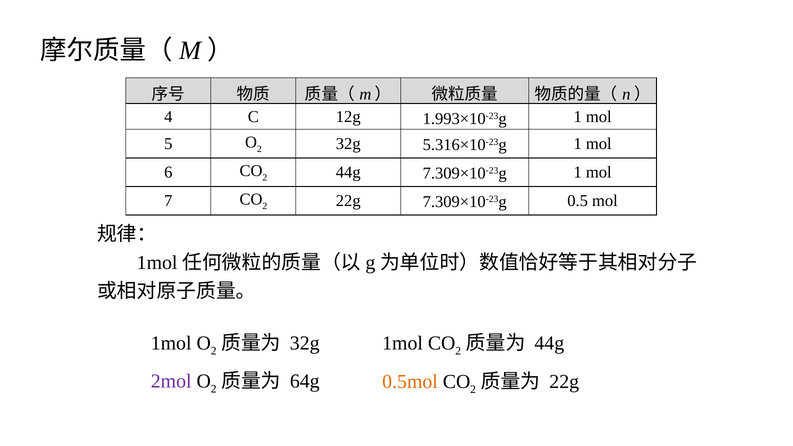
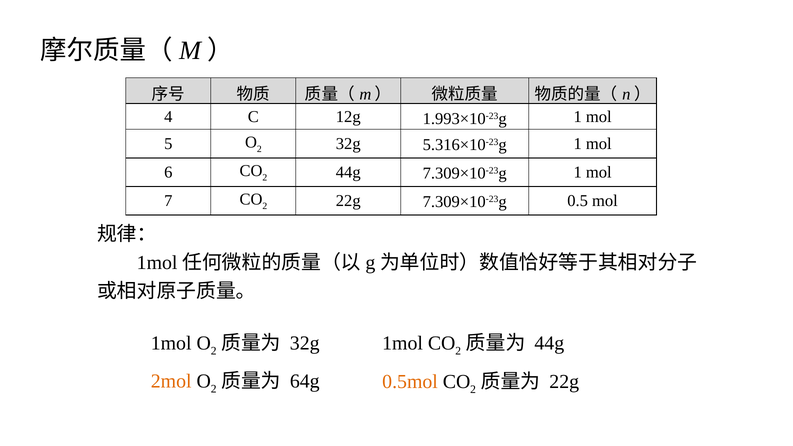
2mol colour: purple -> orange (171, 381)
